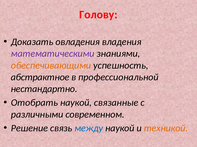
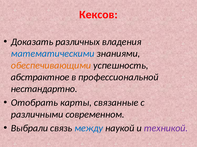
Голову: Голову -> Кексов (98, 15)
овладения: овладения -> различных (78, 42)
математическими colour: purple -> blue (53, 54)
Отобрать наукой: наукой -> карты (76, 103)
Решение: Решение -> Выбрали (29, 129)
техникой colour: orange -> purple (166, 129)
